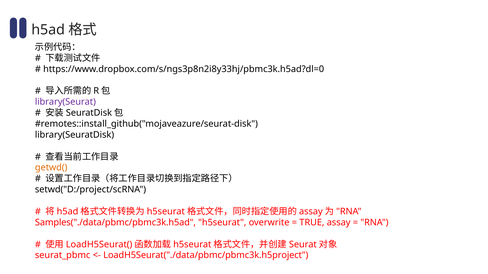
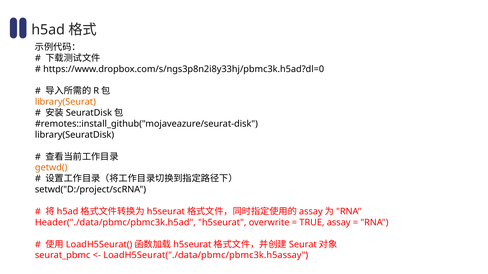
library(Seurat colour: purple -> orange (65, 102)
Samples("./data/pbmc/pbmc3k.h5ad: Samples("./data/pbmc/pbmc3k.h5ad -> Header("./data/pbmc/pbmc3k.h5ad (115, 223)
LoadH5Seurat("./data/pbmc/pbmc3k.h5project: LoadH5Seurat("./data/pbmc/pbmc3k.h5project -> LoadH5Seurat("./data/pbmc/pbmc3k.h5assay (206, 256)
